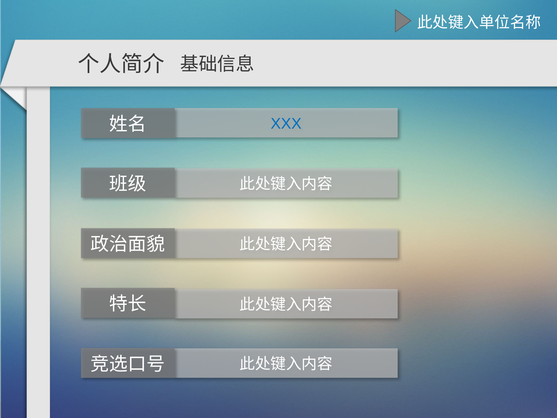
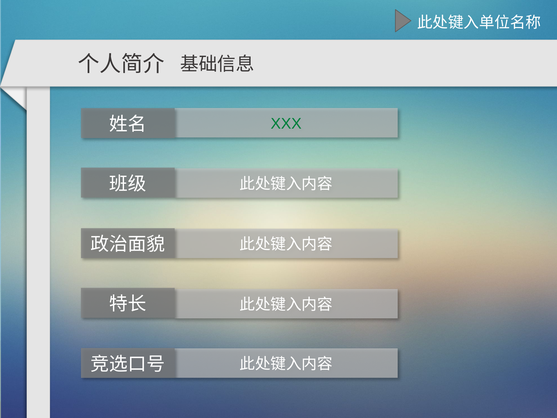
XXX colour: blue -> green (286, 124)
